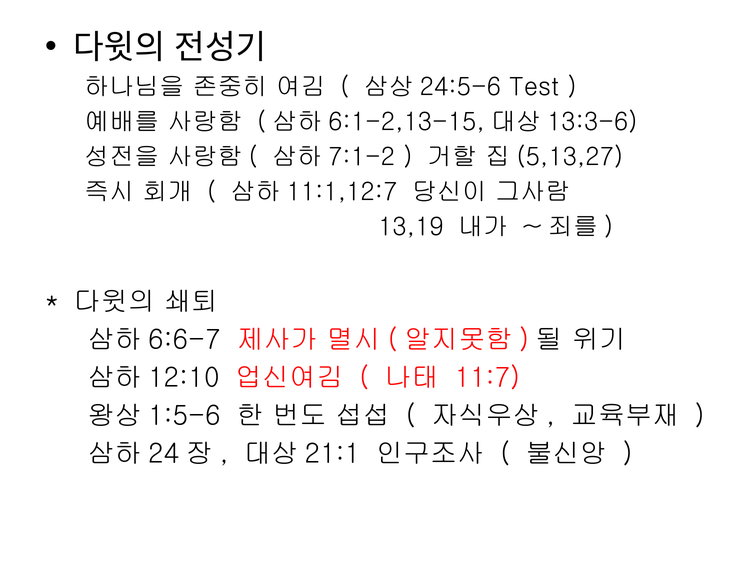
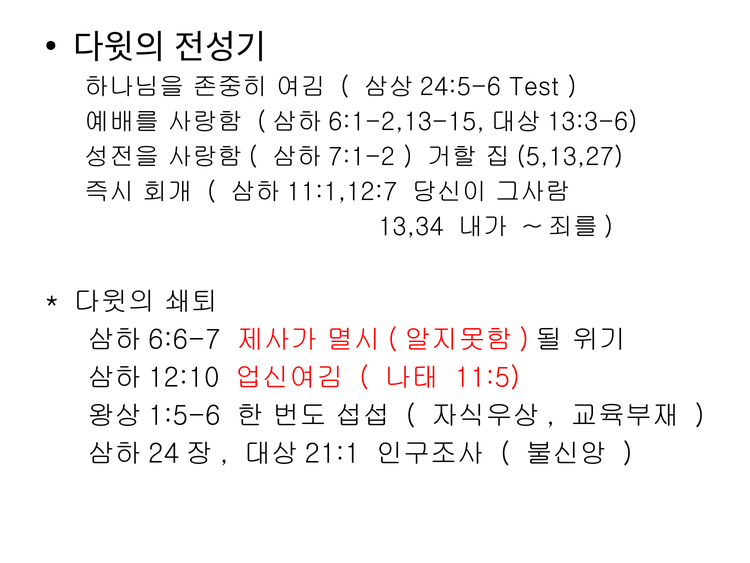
13,19: 13,19 -> 13,34 (411, 227)
11:7: 11:7 -> 11:5 (487, 378)
